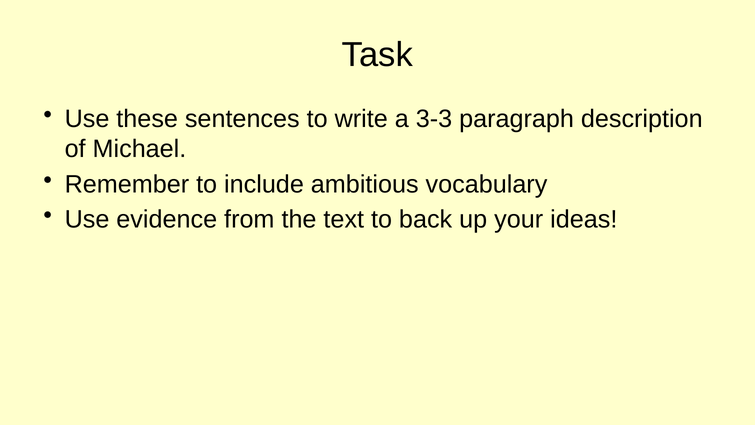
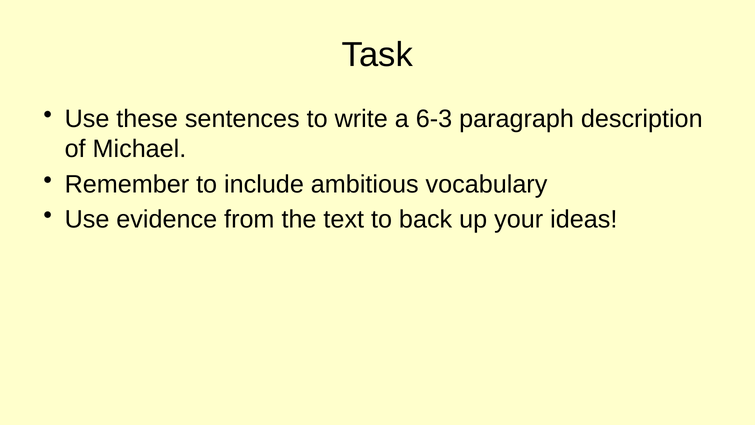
3-3: 3-3 -> 6-3 (434, 119)
